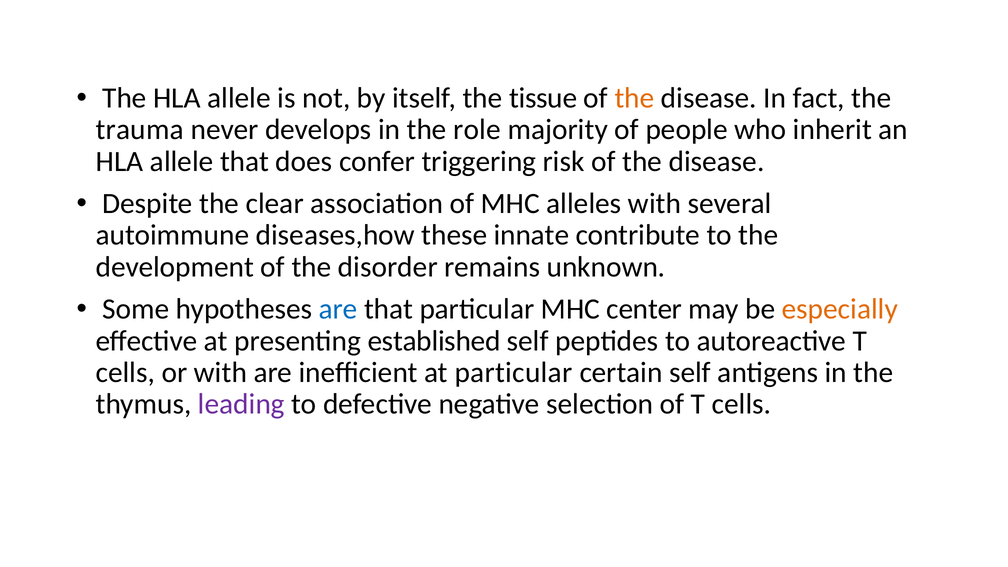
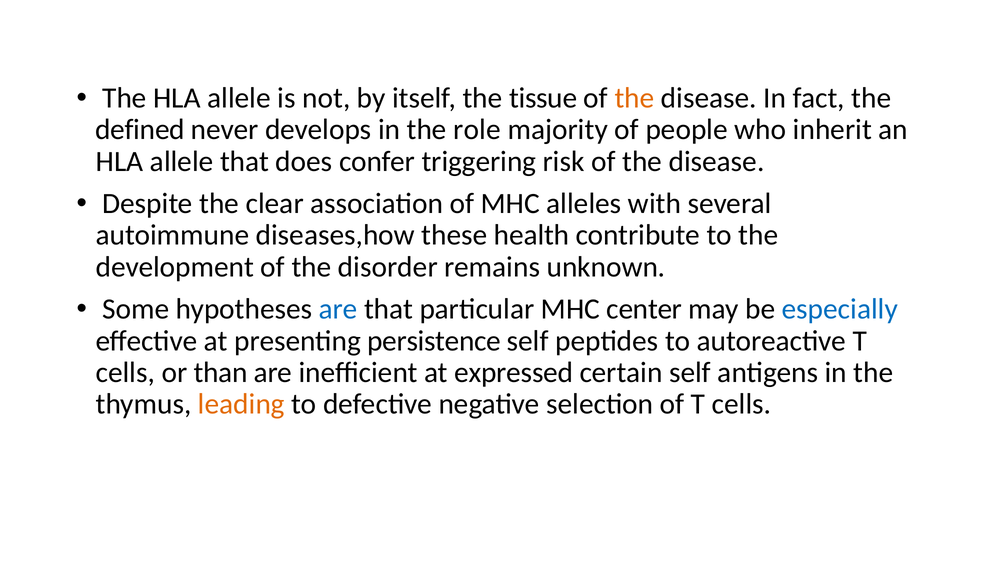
trauma: trauma -> defined (140, 130)
innate: innate -> health (532, 235)
especially colour: orange -> blue (840, 309)
established: established -> persistence (434, 341)
or with: with -> than (221, 373)
at particular: particular -> expressed (514, 373)
leading colour: purple -> orange (241, 404)
